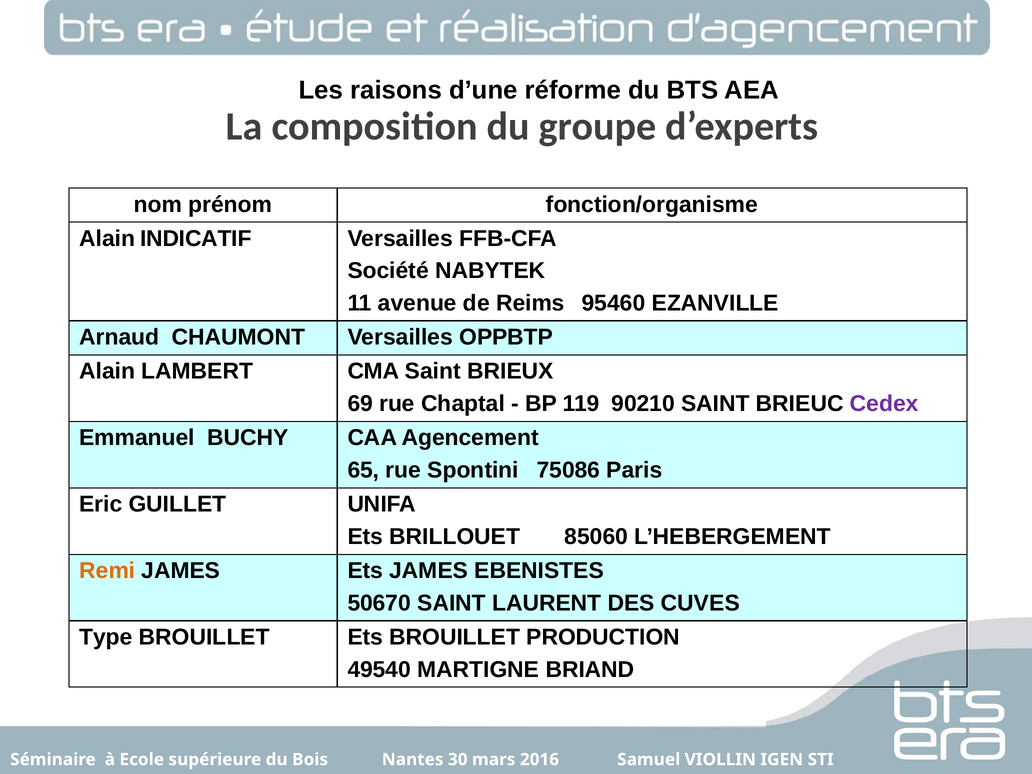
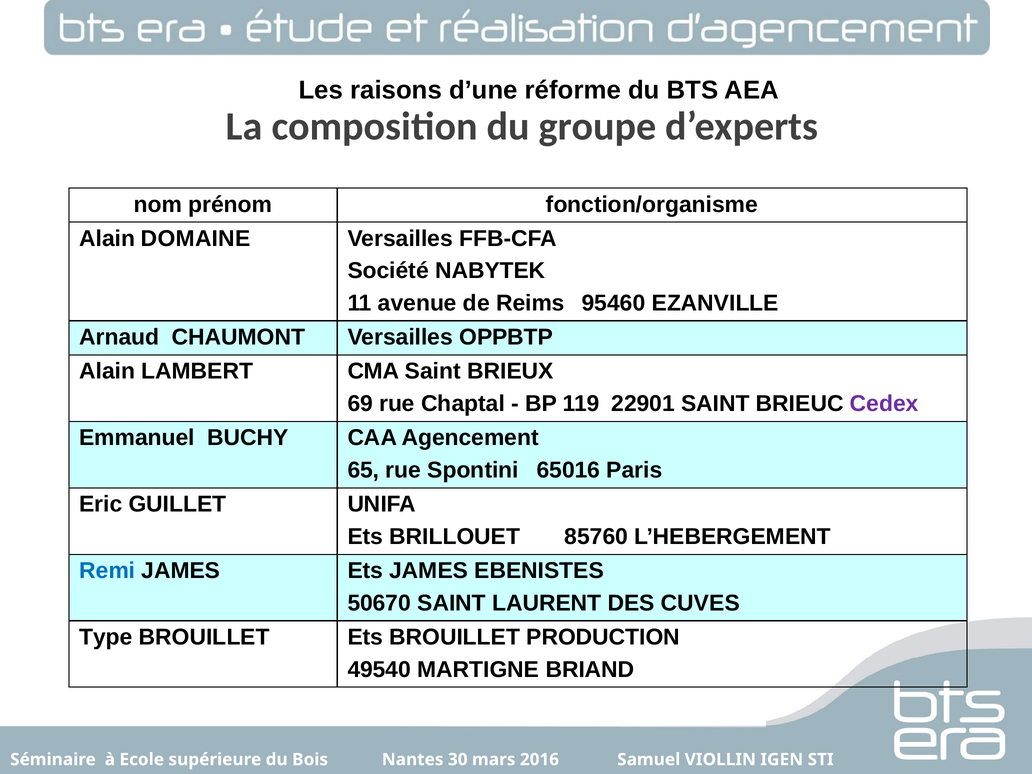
INDICATIF: INDICATIF -> DOMAINE (196, 239)
90210: 90210 -> 22901 (643, 404)
75086: 75086 -> 65016 (568, 470)
85060: 85060 -> 85760 (596, 537)
Remi colour: orange -> blue (107, 571)
